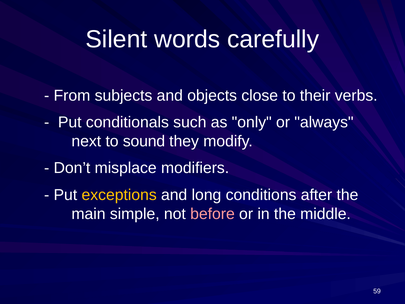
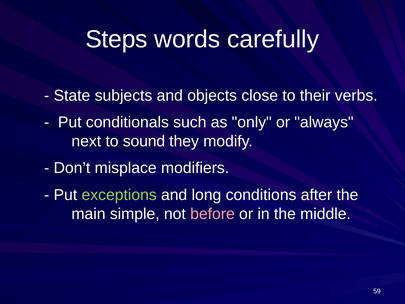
Silent: Silent -> Steps (117, 39)
From: From -> State (72, 95)
exceptions colour: yellow -> light green (119, 195)
